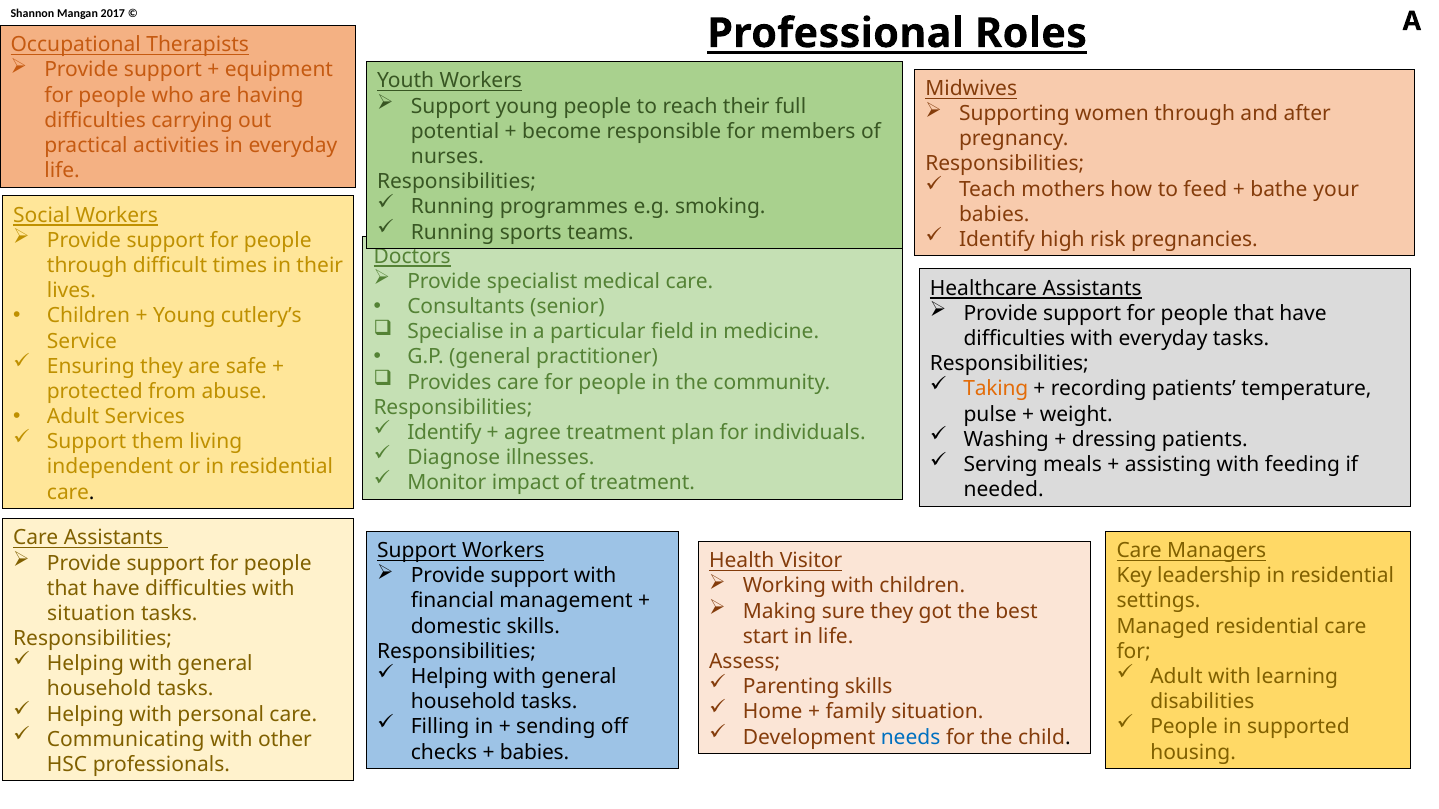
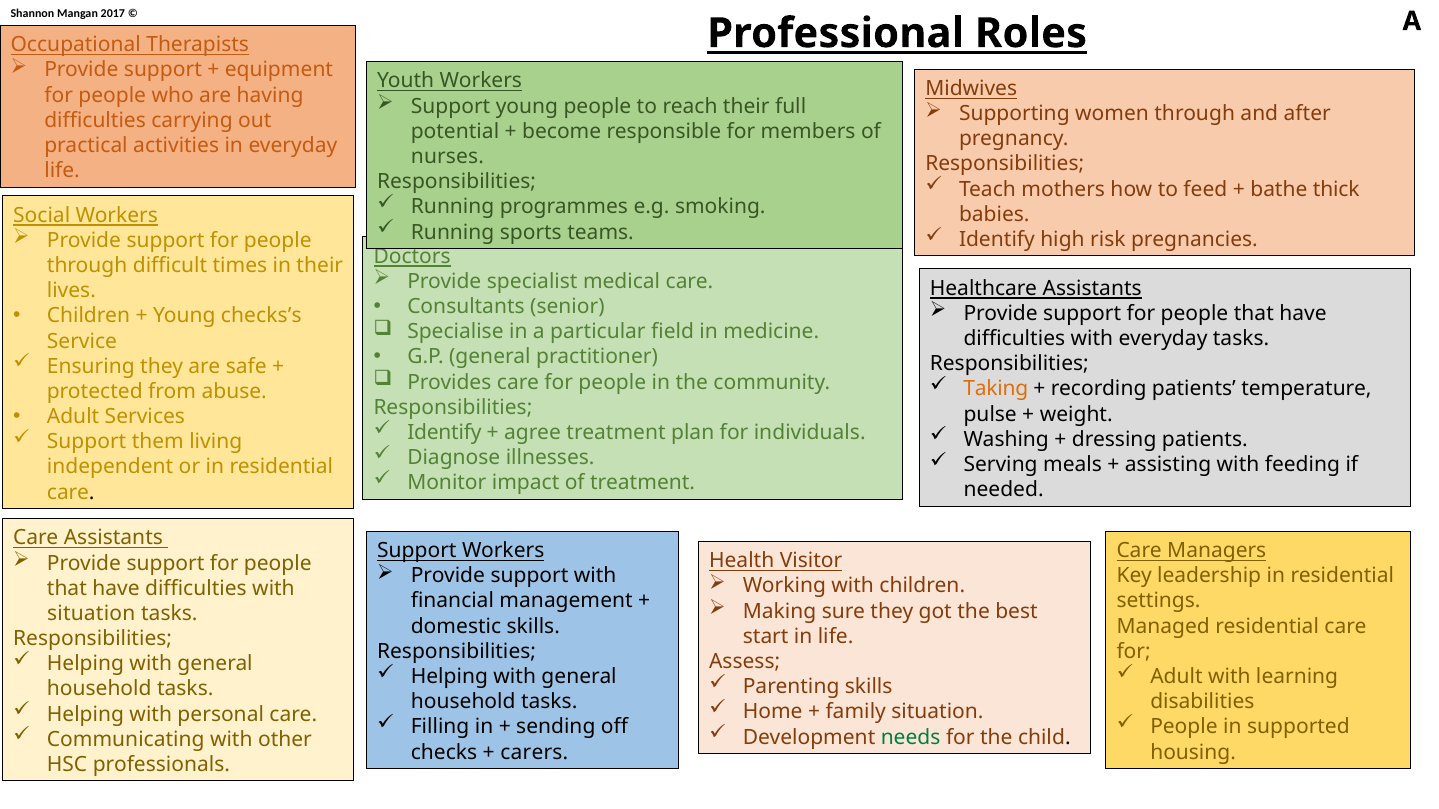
your: your -> thick (1336, 189)
cutlery’s: cutlery’s -> checks’s (261, 316)
needs colour: blue -> green (911, 737)
babies: babies -> carers (534, 753)
